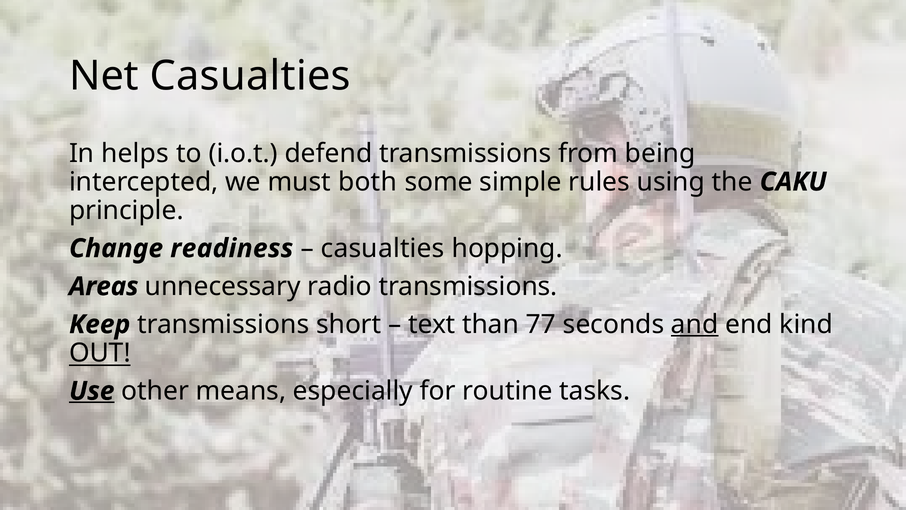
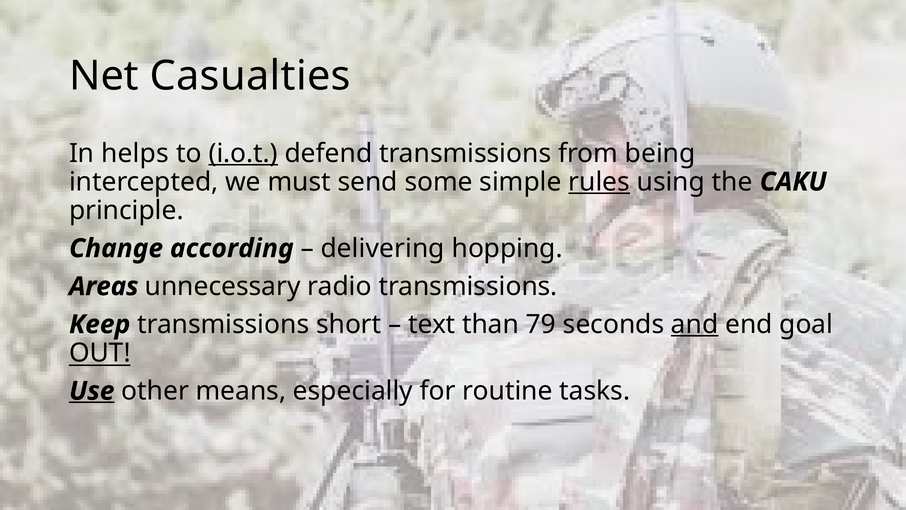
i.o.t underline: none -> present (243, 153)
both: both -> send (368, 182)
rules underline: none -> present (599, 182)
readiness: readiness -> according (232, 248)
casualties: casualties -> delivering (383, 248)
77: 77 -> 79 (541, 324)
kind: kind -> goal (806, 324)
